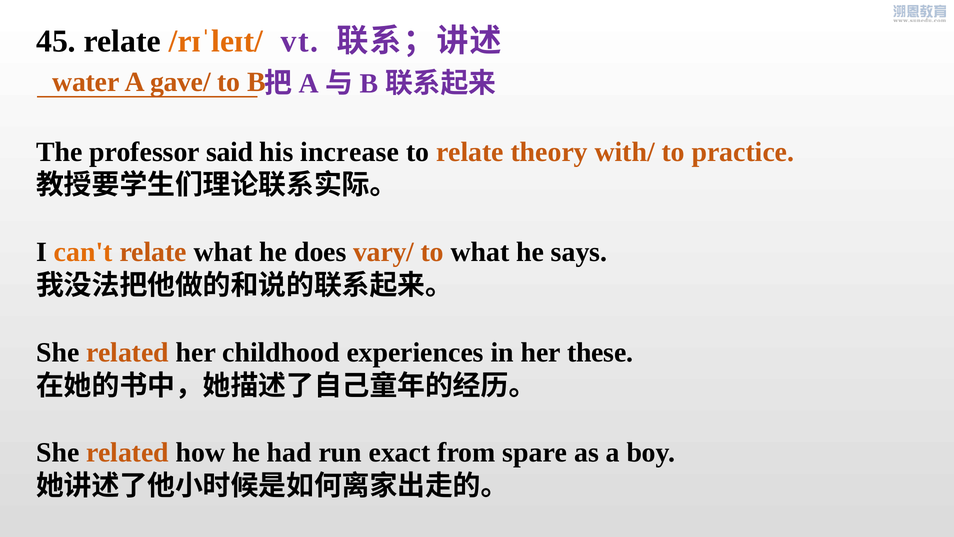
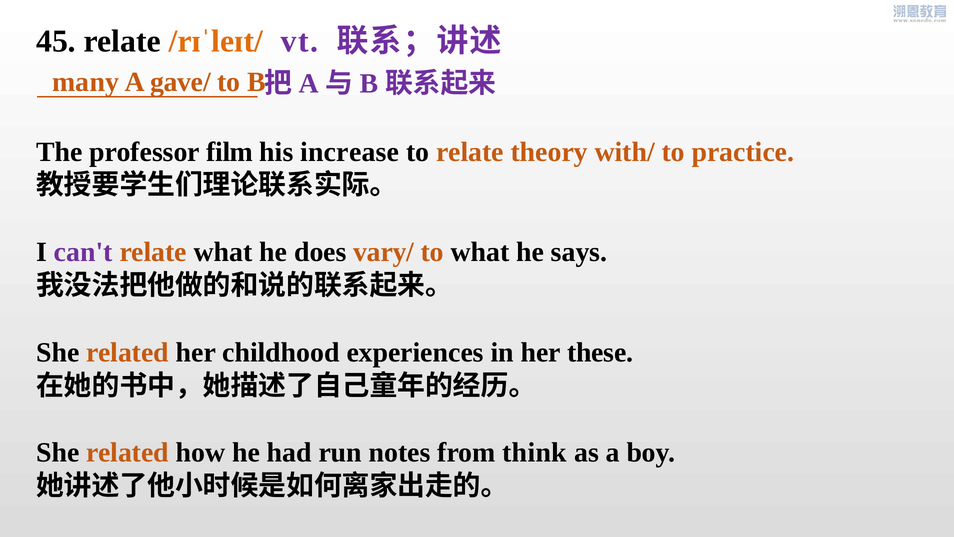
water: water -> many (86, 82)
said: said -> film (230, 152)
can't colour: orange -> purple (83, 252)
exact: exact -> notes (400, 452)
spare: spare -> think (535, 452)
